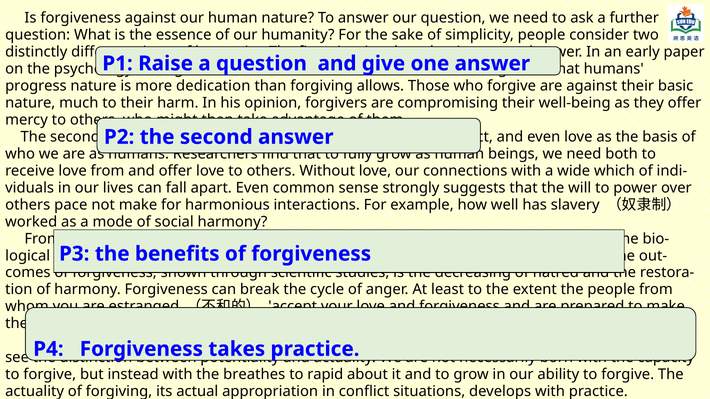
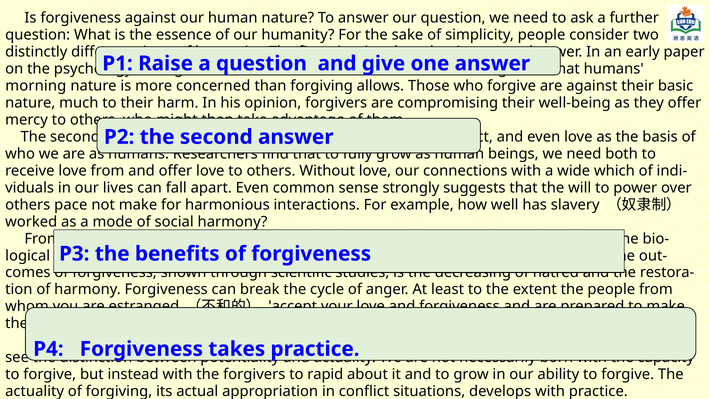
progress: progress -> morning (36, 86)
dedication: dedication -> concerned (213, 86)
the breathes: breathes -> forgivers (254, 375)
